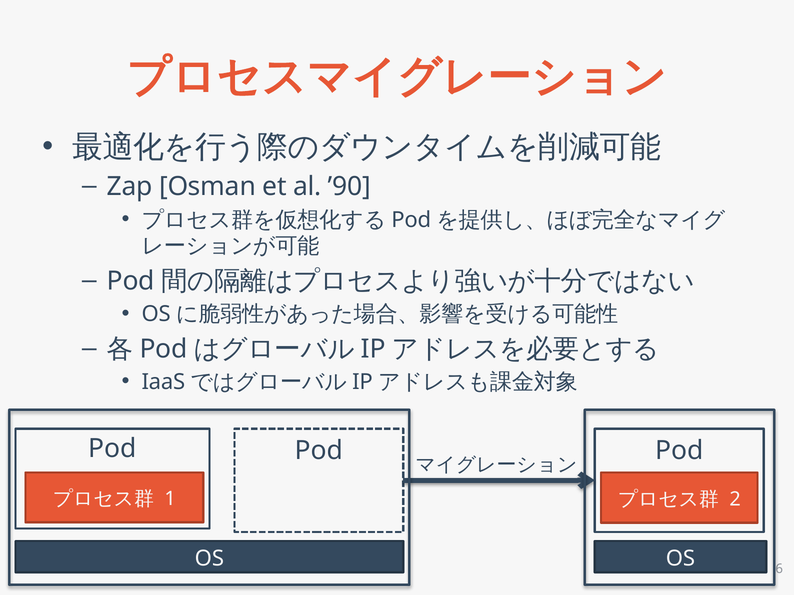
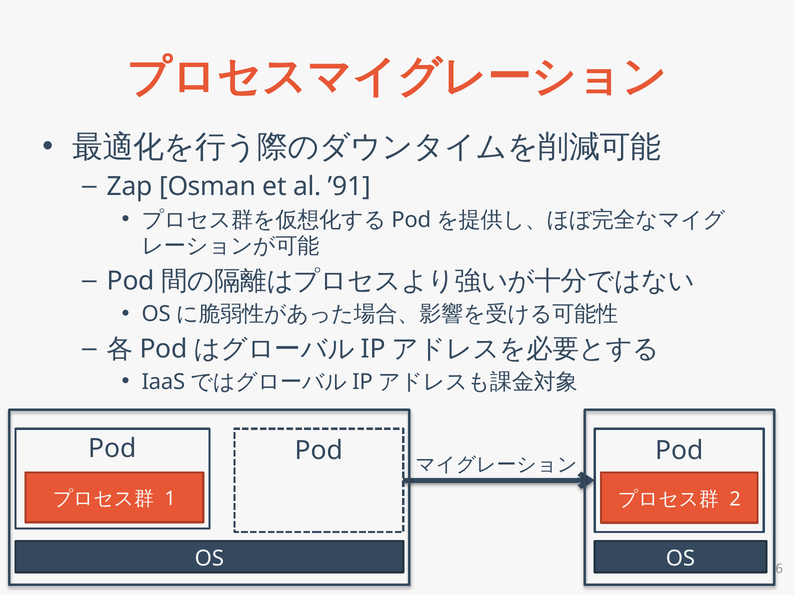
’90: ’90 -> ’91 (350, 187)
